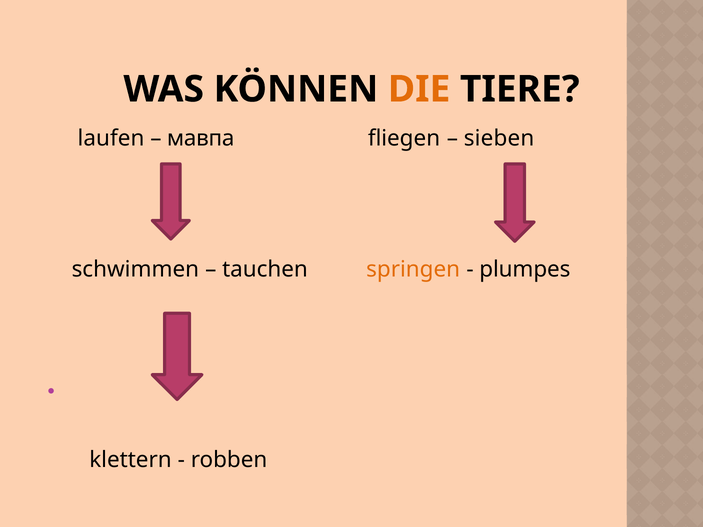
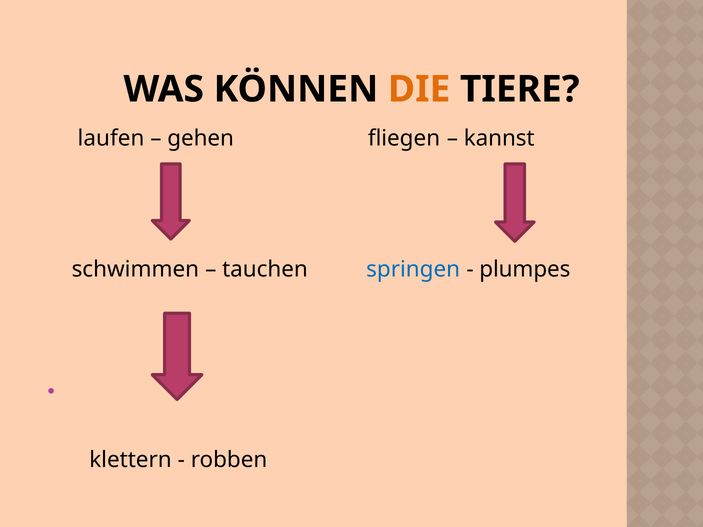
мавпа: мавпа -> gehen (201, 138)
sieben: sieben -> kannst (499, 138)
springen colour: orange -> blue (413, 269)
